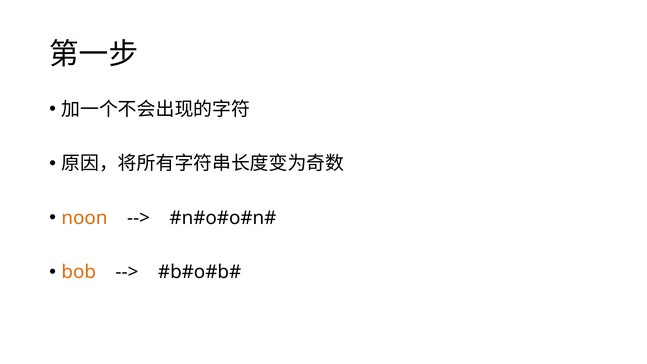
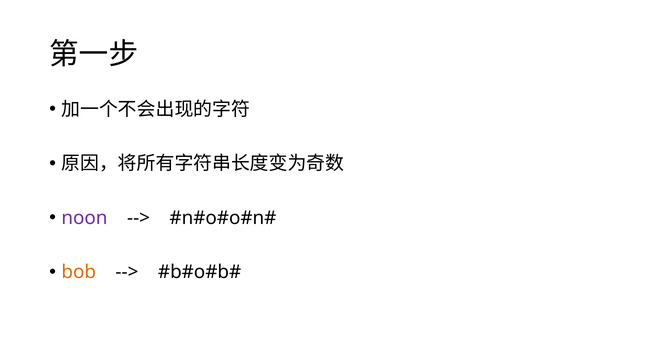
noon colour: orange -> purple (84, 218)
